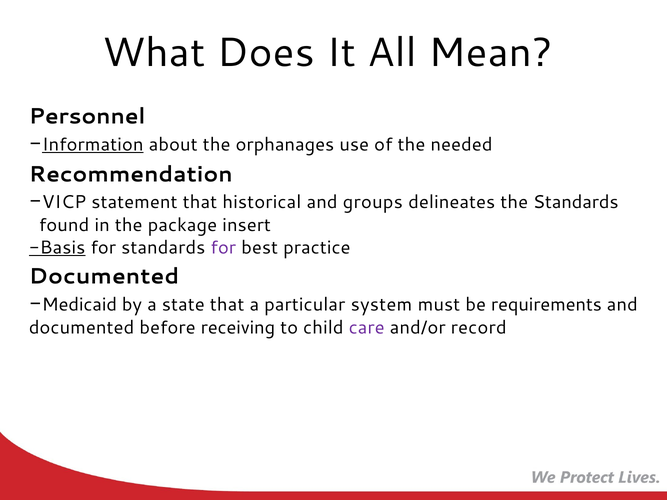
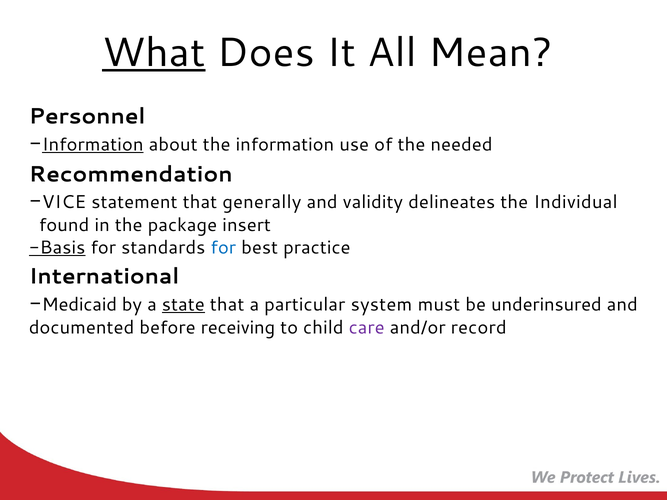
What underline: none -> present (154, 53)
the orphanages: orphanages -> information (285, 145)
VICP: VICP -> VICE (64, 202)
historical: historical -> generally (262, 202)
groups: groups -> validity (373, 202)
the Standards: Standards -> Individual (576, 202)
for colour: purple -> blue (223, 248)
Documented: Documented -> International (104, 277)
state underline: none -> present (183, 305)
requirements: requirements -> underinsured (546, 305)
